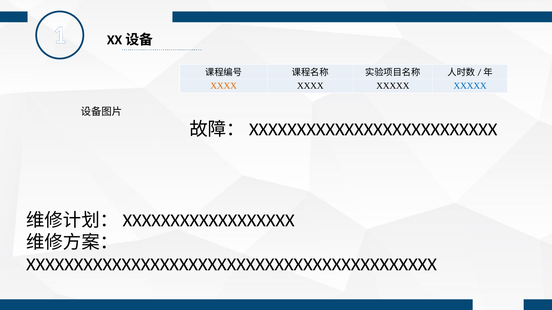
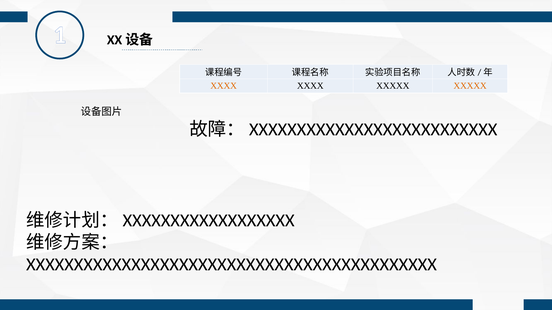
XXXXX colour: blue -> orange (470, 86)
